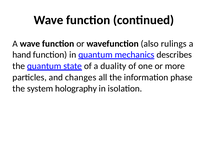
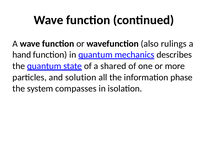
duality: duality -> shared (113, 66)
changes: changes -> solution (81, 77)
holography: holography -> compasses (76, 88)
